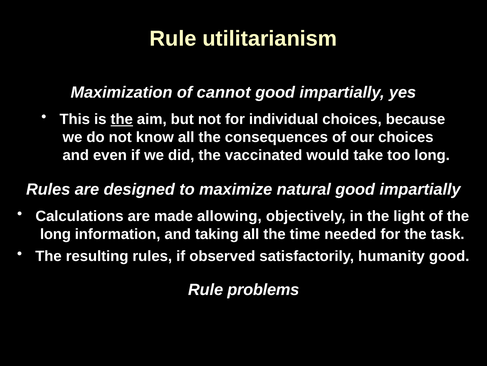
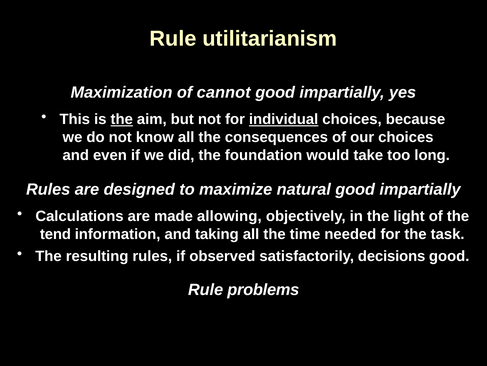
individual underline: none -> present (284, 119)
vaccinated: vaccinated -> foundation (264, 155)
long: long -> tend (55, 234)
humanity: humanity -> decisions (392, 256)
